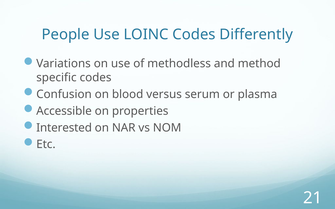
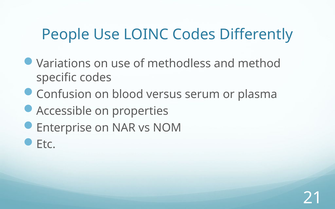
Interested: Interested -> Enterprise (64, 128)
